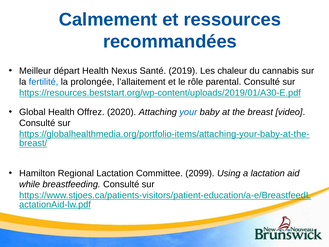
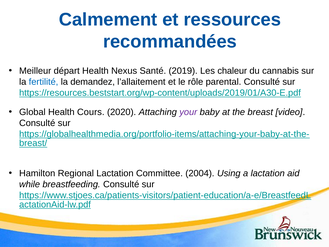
prolongée: prolongée -> demandez (93, 82)
Offrez: Offrez -> Cours (91, 112)
your colour: blue -> purple (188, 112)
2099: 2099 -> 2004 (200, 173)
